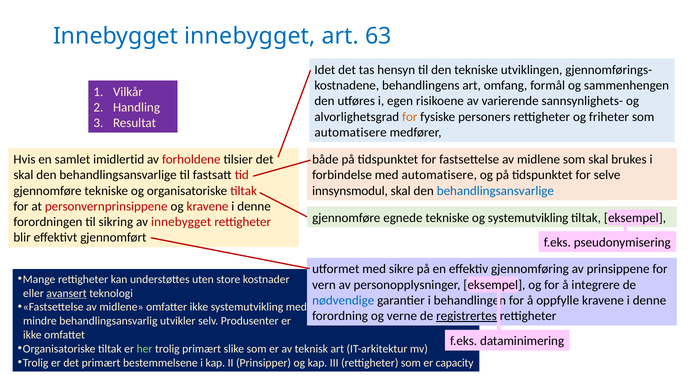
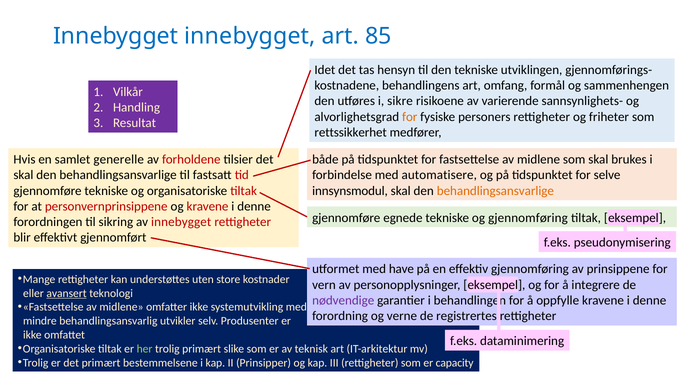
63: 63 -> 85 (378, 36)
egen: egen -> sikre (400, 101)
automatisere: automatisere -> rettssikkerhet (351, 133)
imidlertid: imidlertid -> generelle (119, 160)
behandlingsansvarlige colour: blue -> orange (495, 191)
og systemutvikling: systemutvikling -> gjennomføring (528, 218)
sikre: sikre -> have (401, 269)
nødvendige colour: blue -> purple (343, 301)
registrertes underline: present -> none (467, 316)
